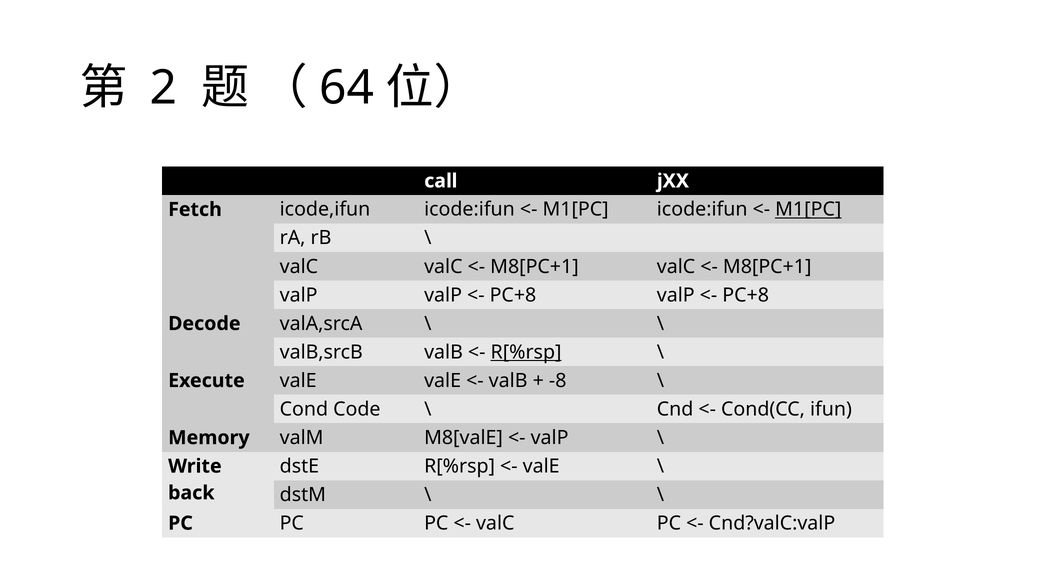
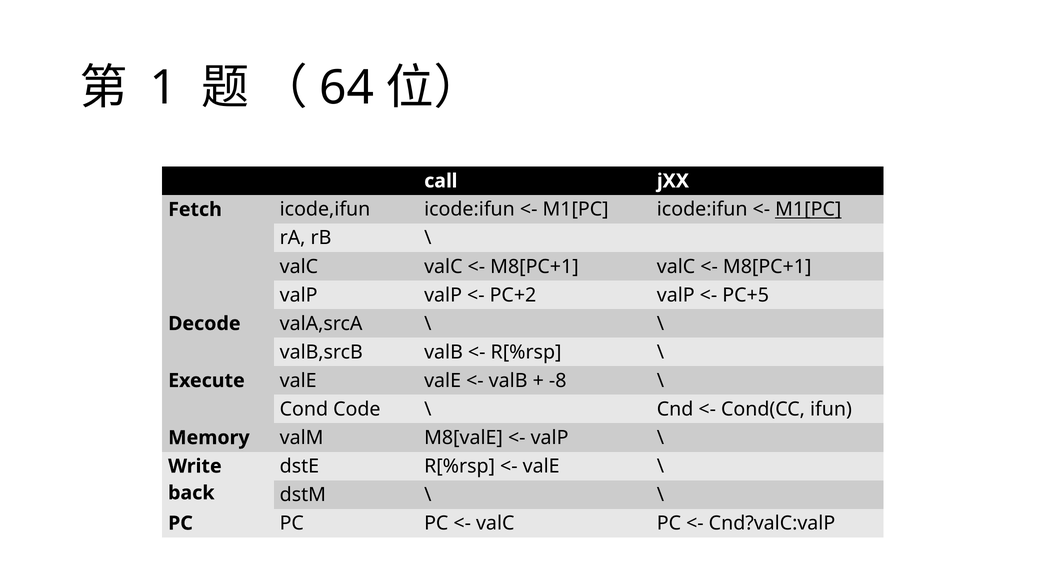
2: 2 -> 1 (164, 88)
PC+8: PC+8 -> PC+2 (513, 295)
PC+8: PC+8 -> PC+5 (746, 295)
R[%rsp underline: present -> none (526, 352)
